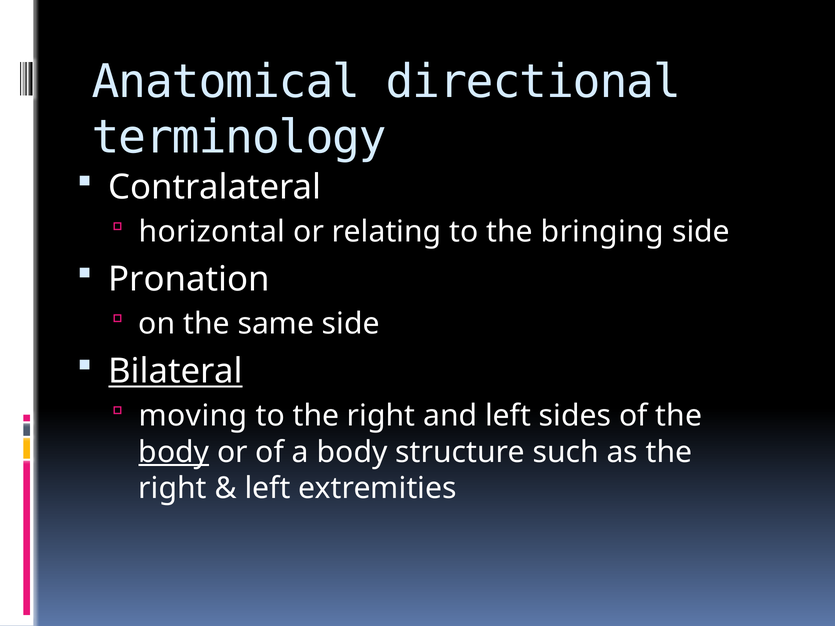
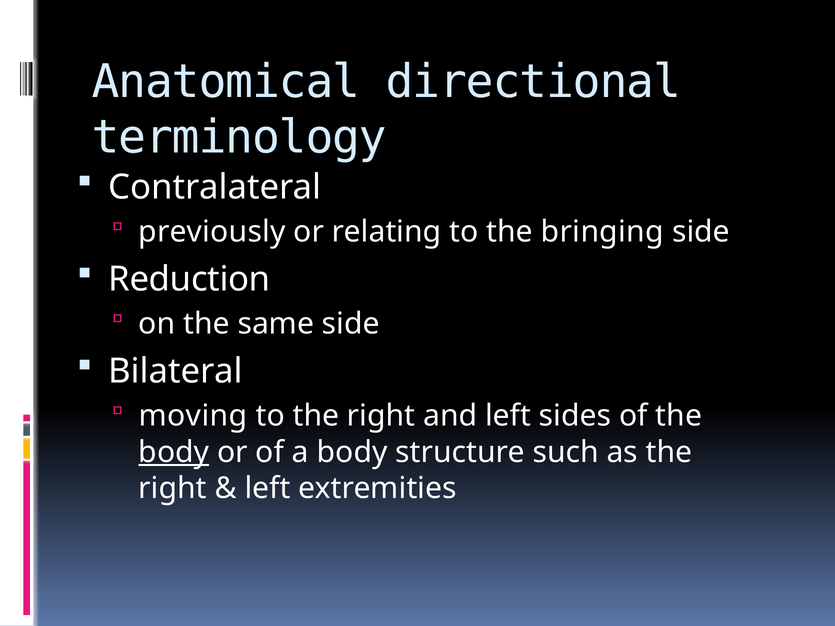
horizontal: horizontal -> previously (212, 232)
Pronation: Pronation -> Reduction (189, 279)
Bilateral underline: present -> none (176, 372)
